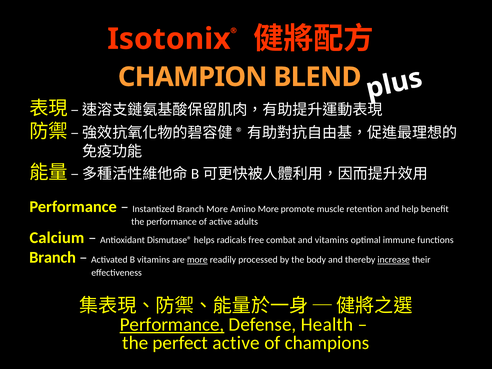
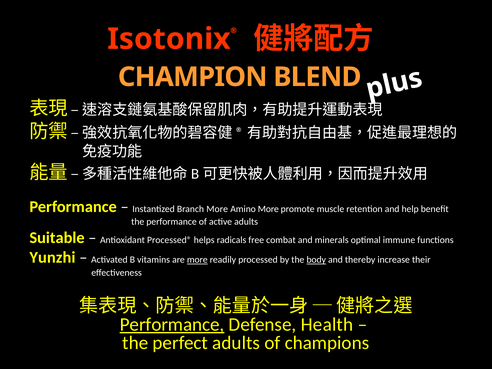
Calcium: Calcium -> Suitable (57, 238)
Dismutase®: Dismutase® -> Processed® (169, 240)
and vitamins: vitamins -> minerals (332, 240)
Branch: Branch -> Yunzhi (52, 258)
body underline: none -> present (316, 260)
increase underline: present -> none (394, 260)
perfect active: active -> adults (236, 343)
